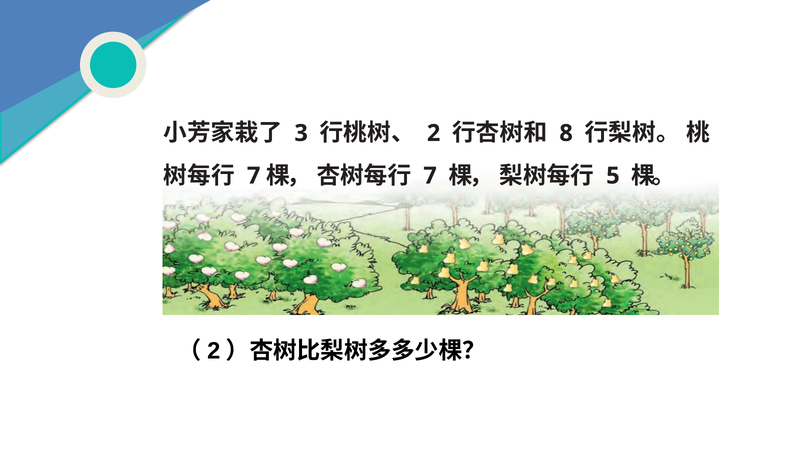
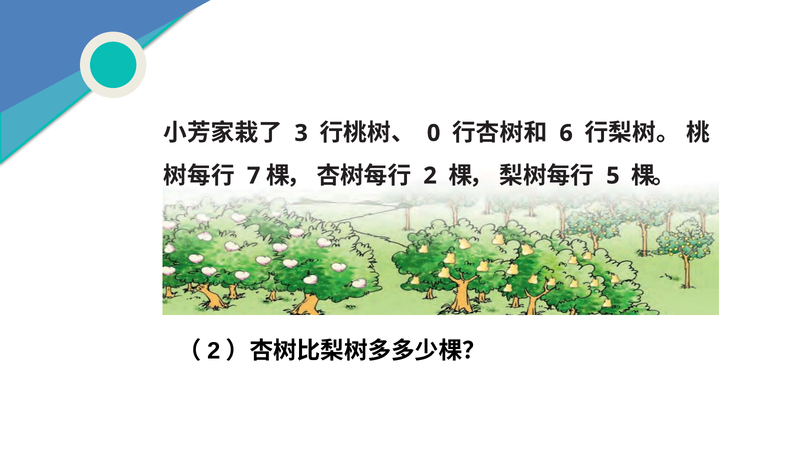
2: 2 -> 0 (434, 133)
8: 8 -> 6 (566, 133)
7: 7 -> 2 (430, 176)
